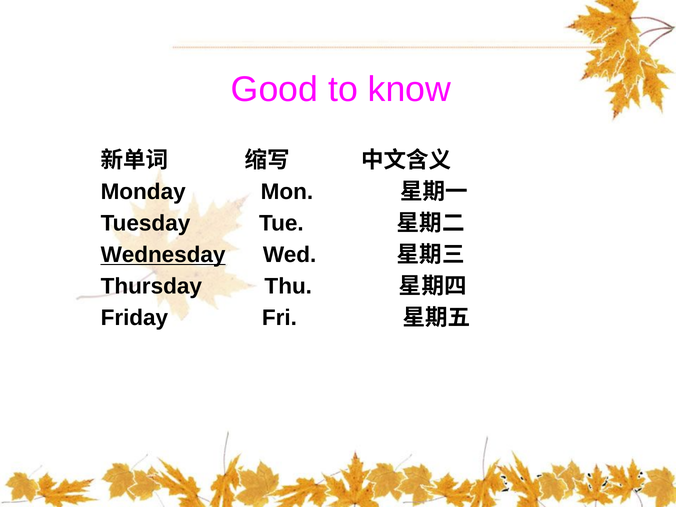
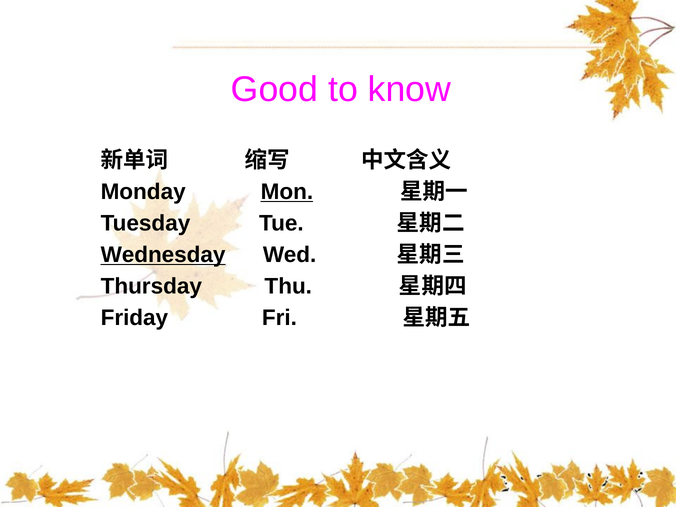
Mon underline: none -> present (287, 192)
